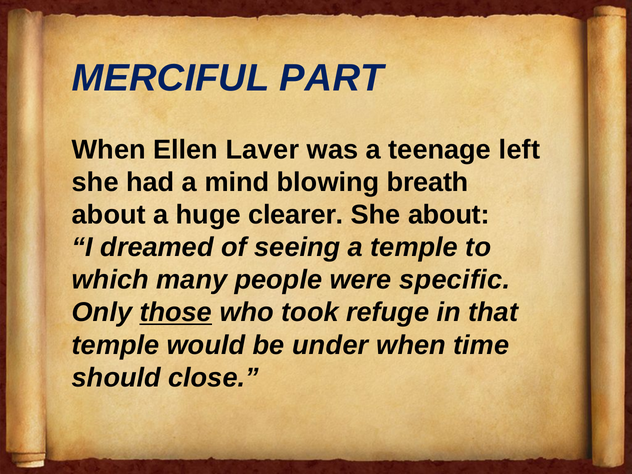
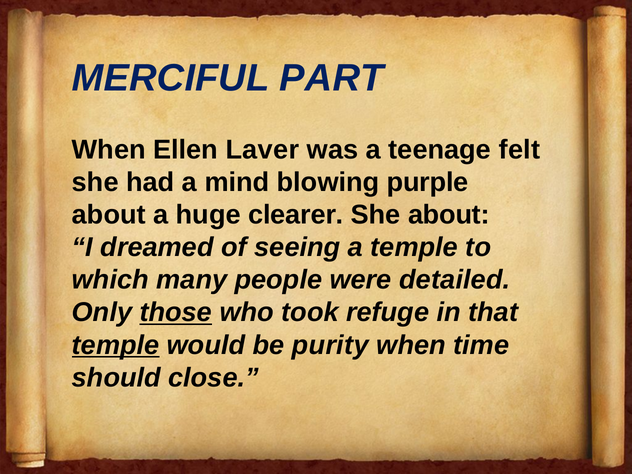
left: left -> felt (520, 150)
breath: breath -> purple (428, 182)
specific: specific -> detailed (455, 280)
temple underline: none -> present (116, 345)
under: under -> purity (330, 345)
